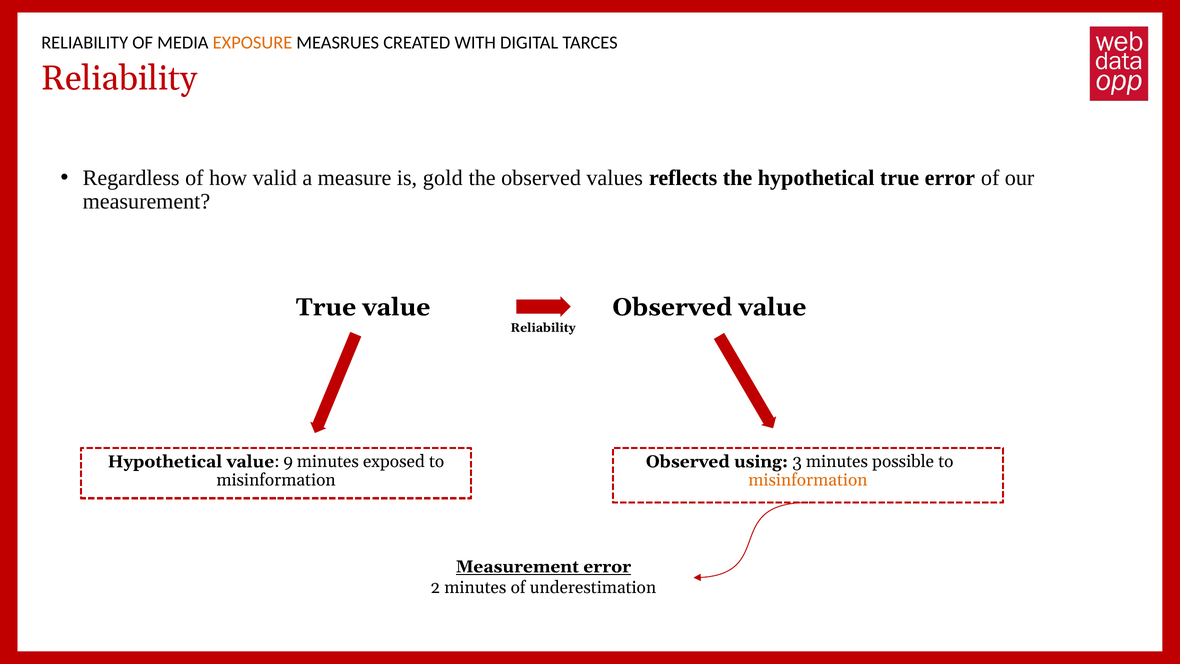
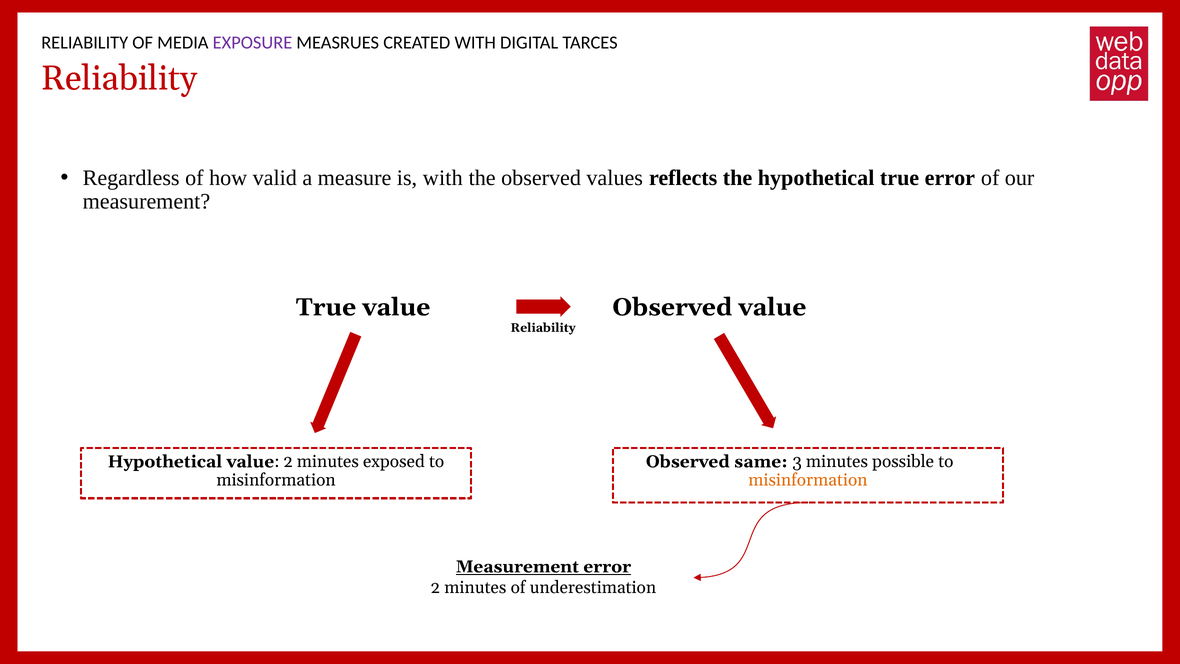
EXPOSURE colour: orange -> purple (252, 43)
is gold: gold -> with (443, 178)
value 9: 9 -> 2 (288, 461)
using: using -> same (761, 461)
